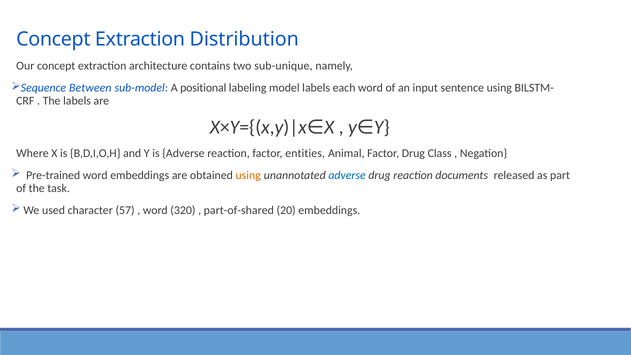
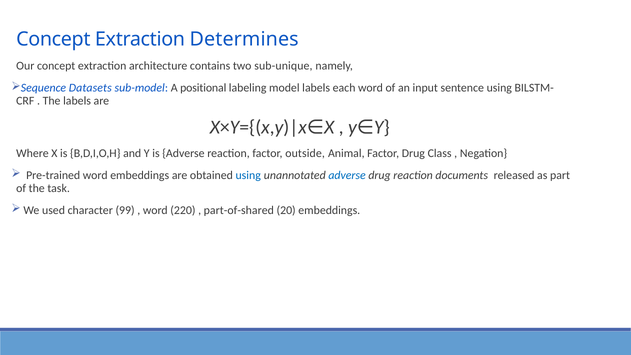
Distribution: Distribution -> Determines (244, 39)
Between: Between -> Datasets (90, 88)
entities: entities -> outside (305, 153)
using colour: orange -> blue (248, 175)
57: 57 -> 99 (125, 210)
320: 320 -> 220 (183, 210)
